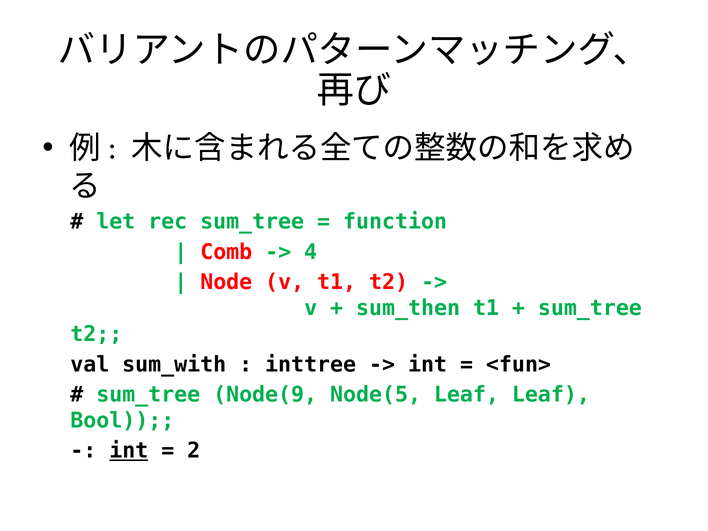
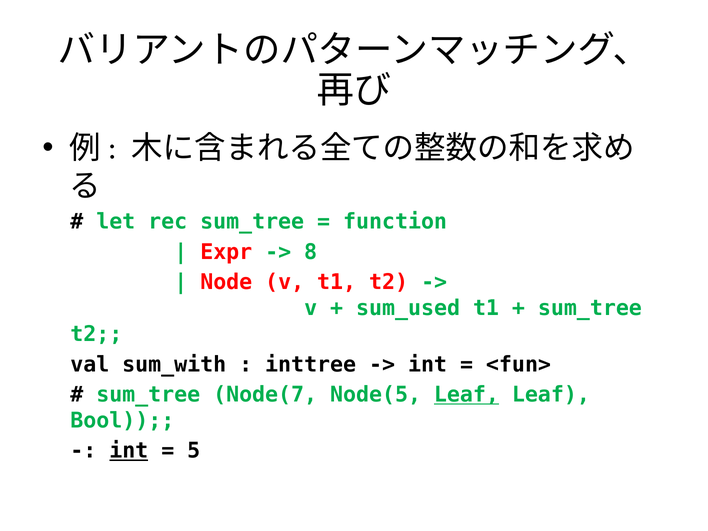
Comb: Comb -> Expr (226, 252)
4: 4 -> 8 (311, 252)
sum_then: sum_then -> sum_used (408, 308)
Node(9: Node(9 -> Node(7 (265, 395)
Leaf underline: none -> present (466, 395)
2: 2 -> 5 (194, 451)
